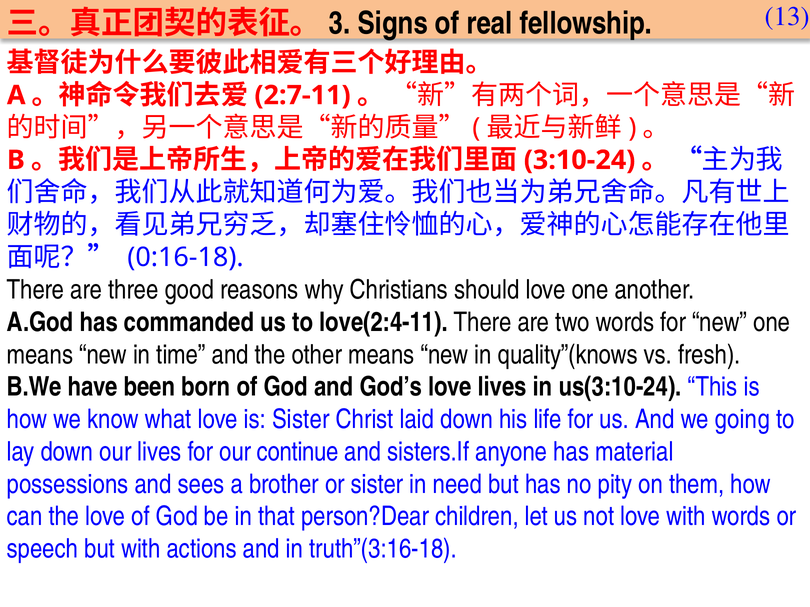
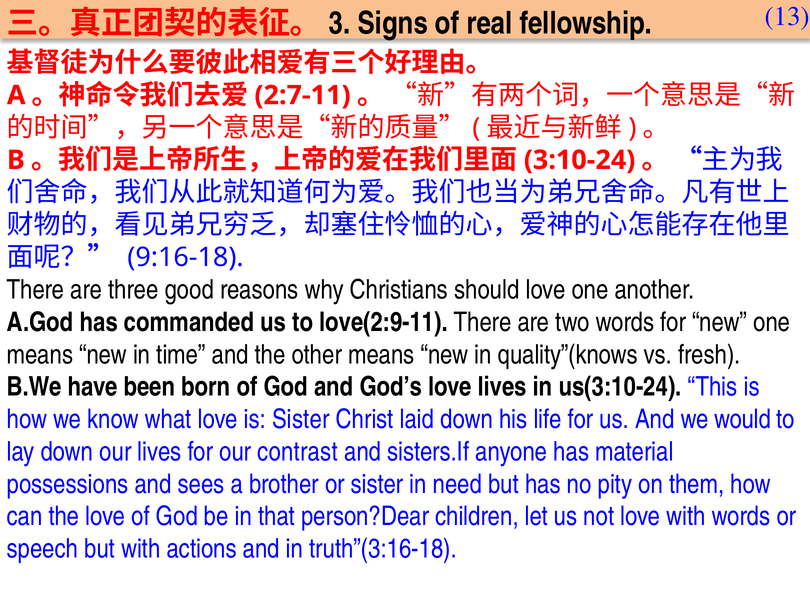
0:16-18: 0:16-18 -> 9:16-18 (186, 257)
love(2:4-11: love(2:4-11 -> love(2:9-11 (383, 323)
going: going -> would (743, 420)
continue: continue -> contrast (298, 452)
